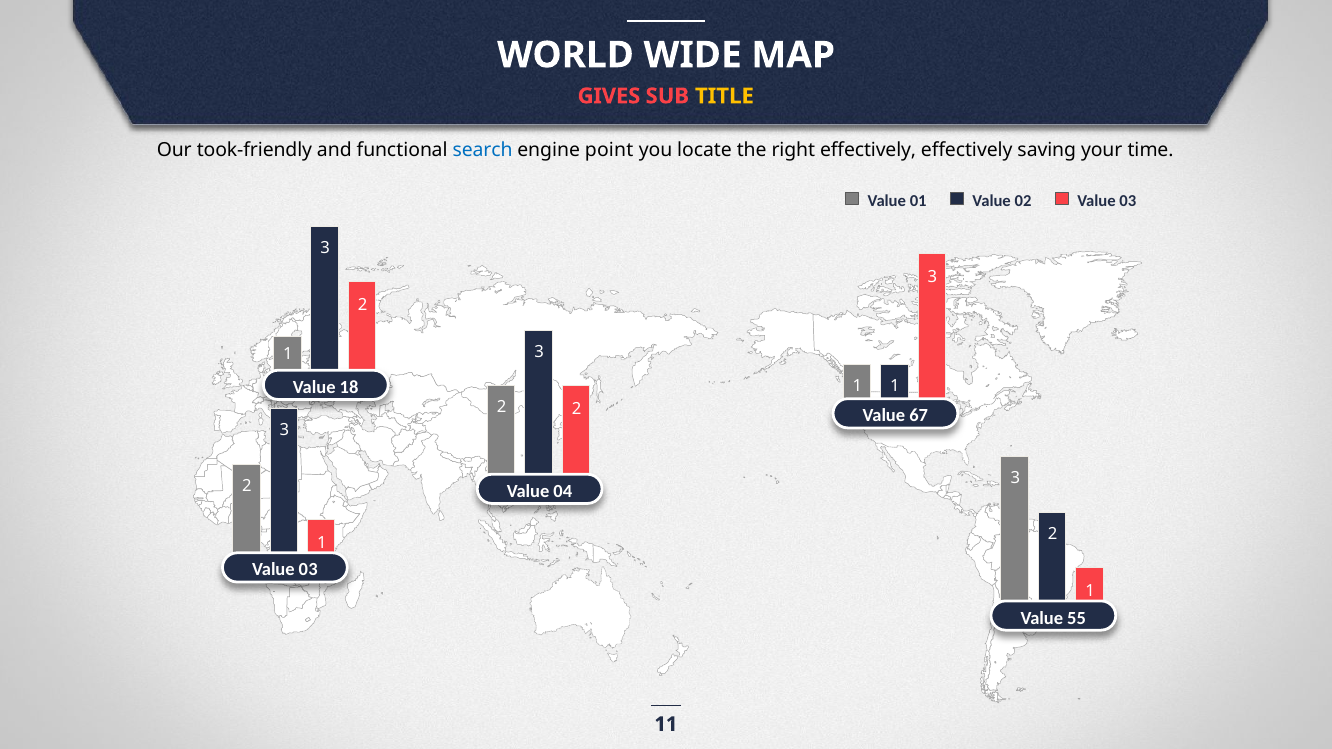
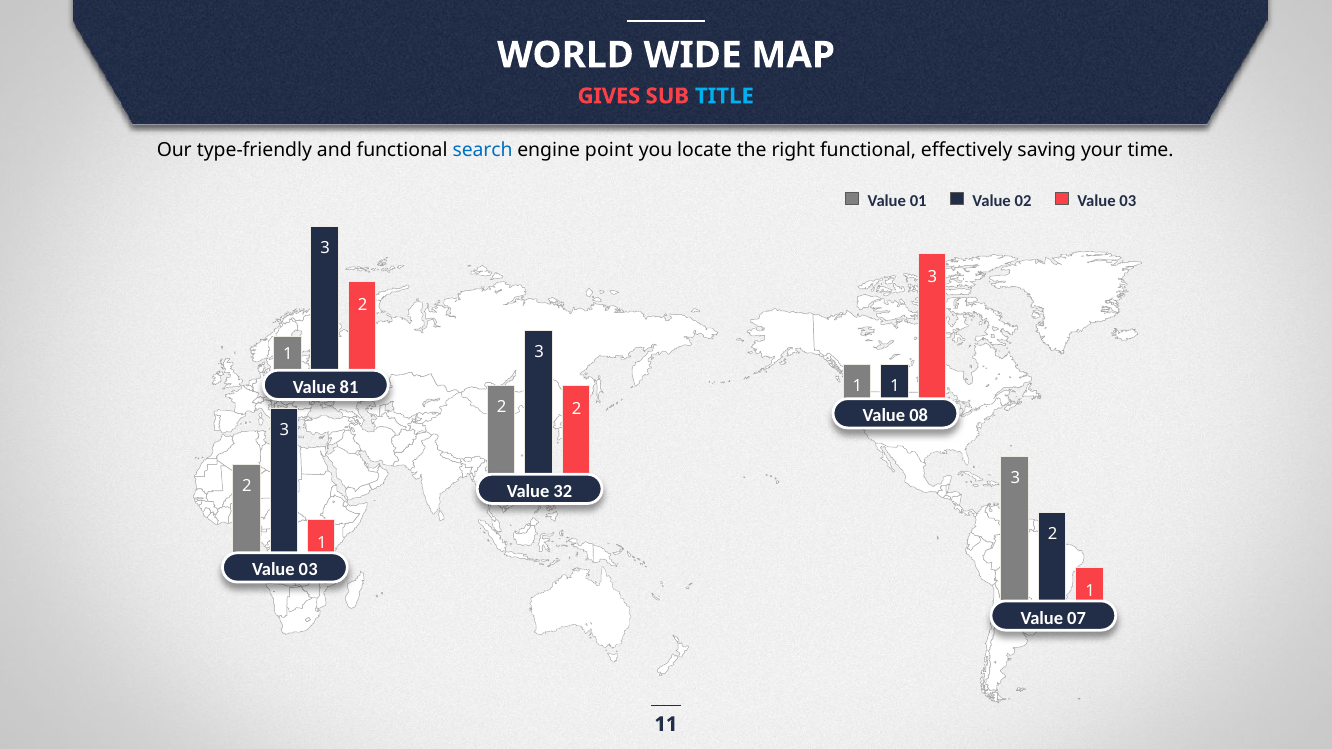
TITLE colour: yellow -> light blue (724, 96)
took-friendly: took-friendly -> type-friendly (254, 150)
right effectively: effectively -> functional (868, 150)
18: 18 -> 81 (349, 387)
67: 67 -> 08 (919, 416)
04: 04 -> 32 (563, 491)
55: 55 -> 07 (1077, 618)
